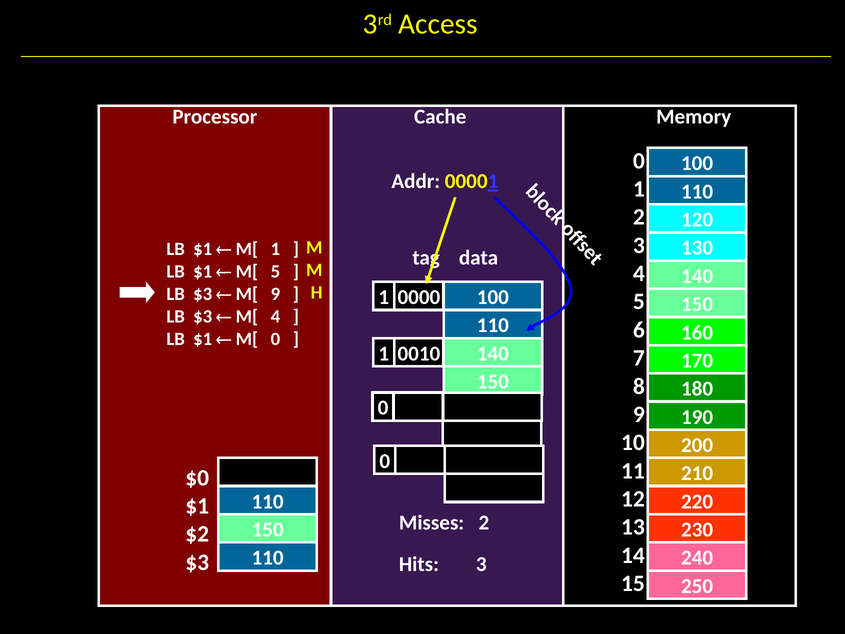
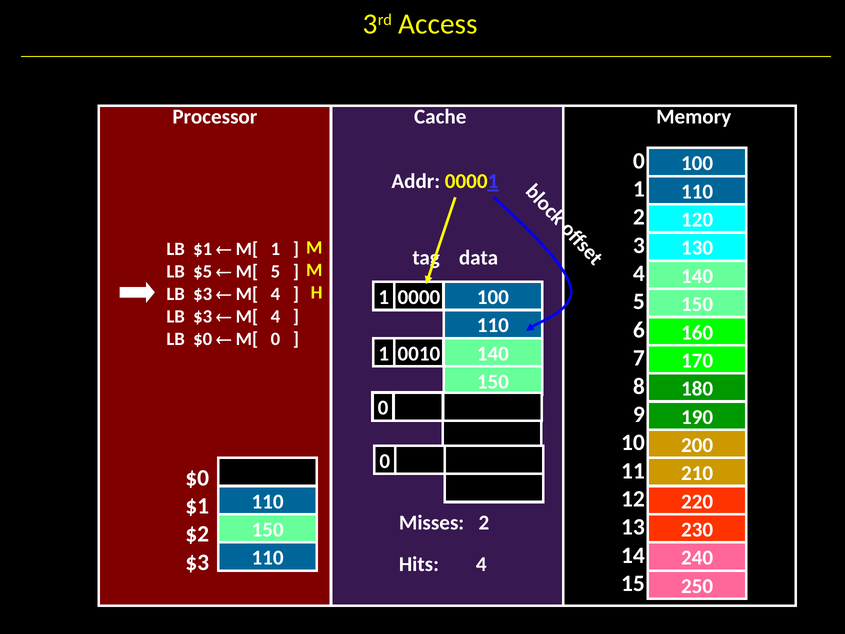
$1: $1 -> $5 (203, 272)
9: 9 -> 4 (275, 294)
$1: $1 -> $0 (203, 339)
Hits 3: 3 -> 4 (481, 564)
